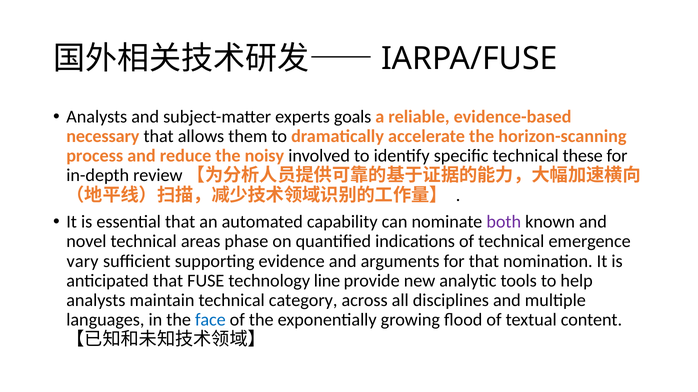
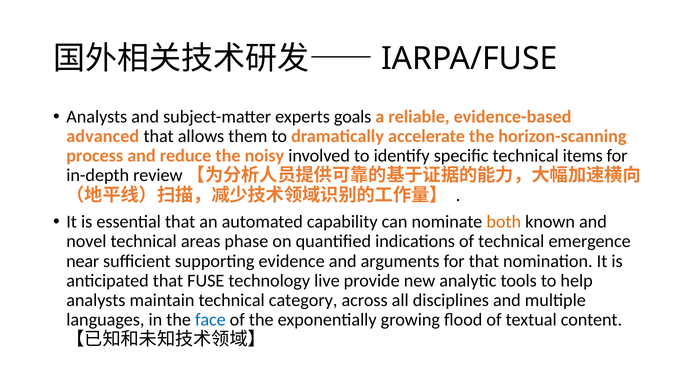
necessary: necessary -> advanced (103, 136)
these: these -> items (583, 156)
both colour: purple -> orange (504, 222)
vary: vary -> near (83, 261)
line: line -> live (327, 281)
